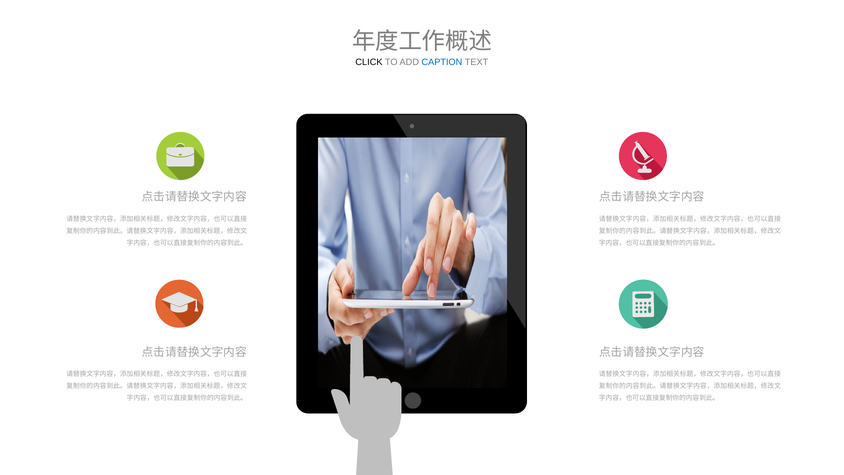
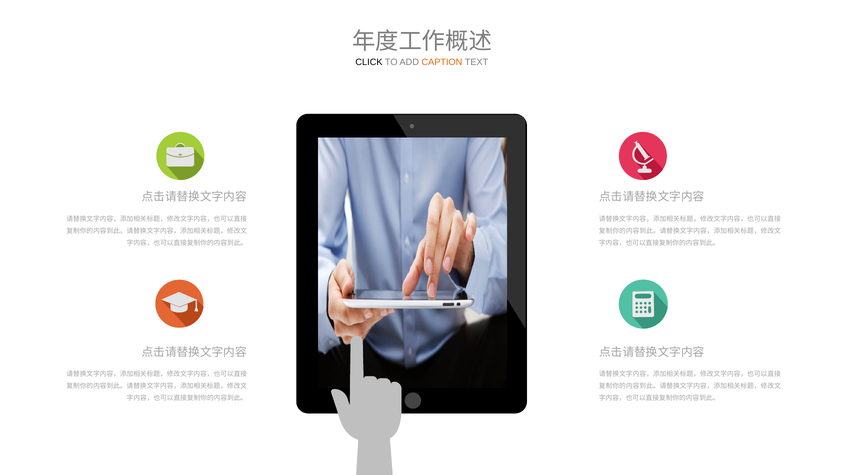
CAPTION colour: blue -> orange (442, 62)
